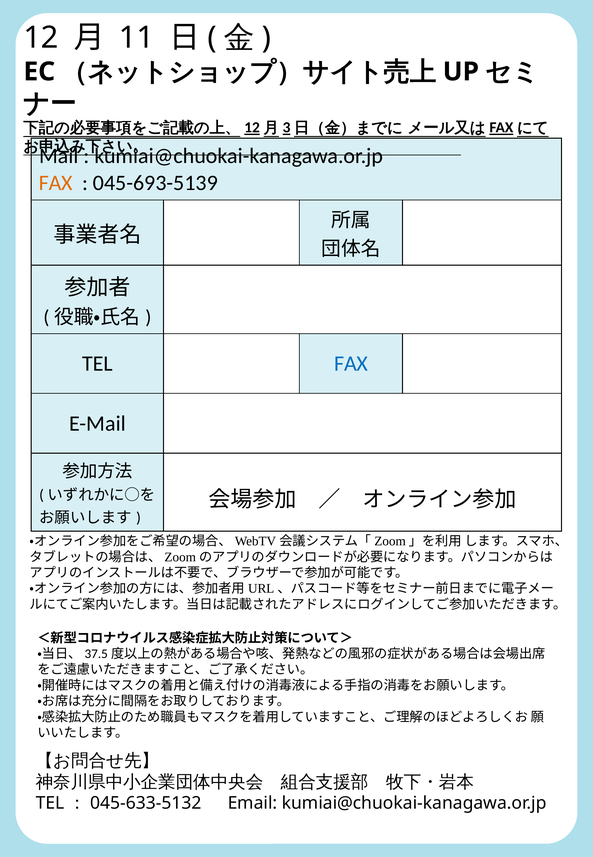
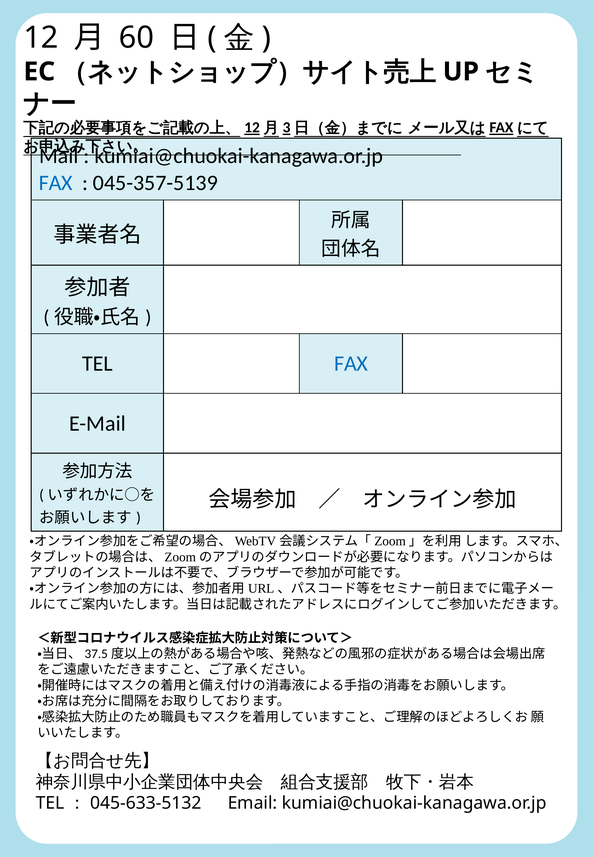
11: 11 -> 60 (136, 38)
FAX colour: orange -> blue (56, 183)
045-693-5139: 045-693-5139 -> 045-357-5139 (155, 183)
